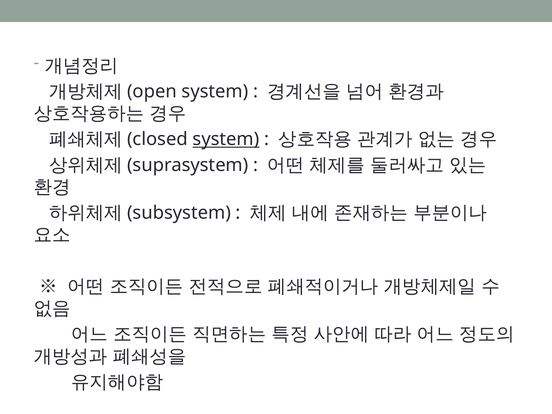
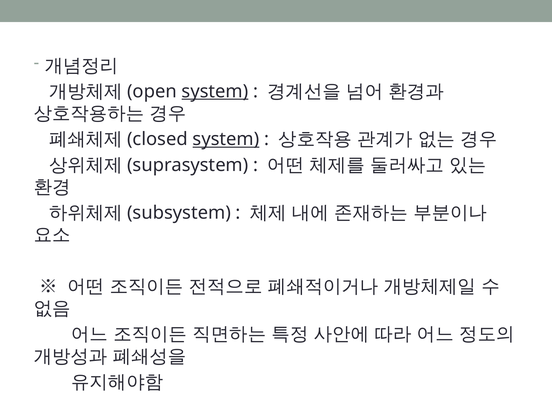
system underline: none -> present (215, 91)
